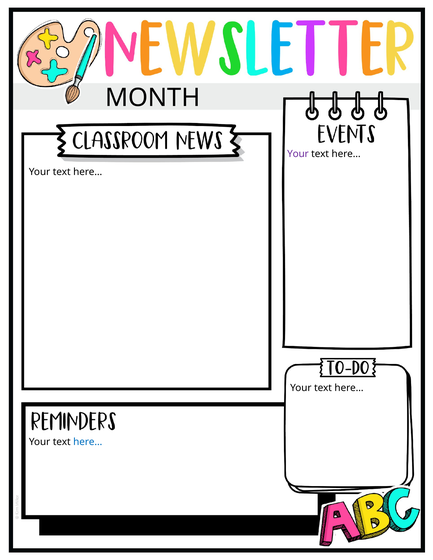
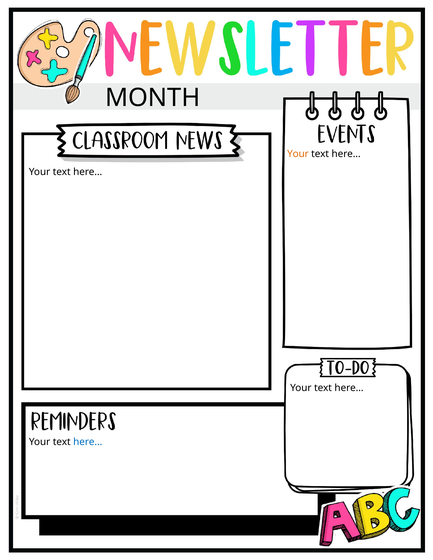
Your colour: purple -> orange (298, 154)
